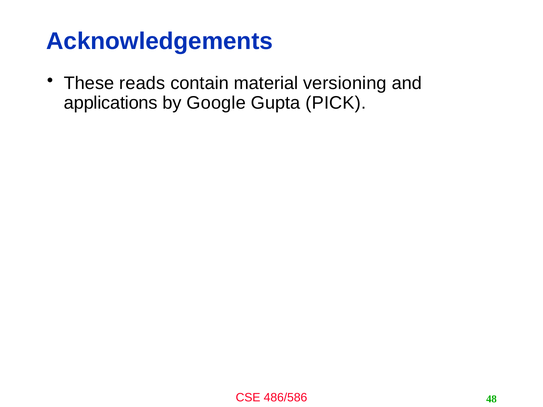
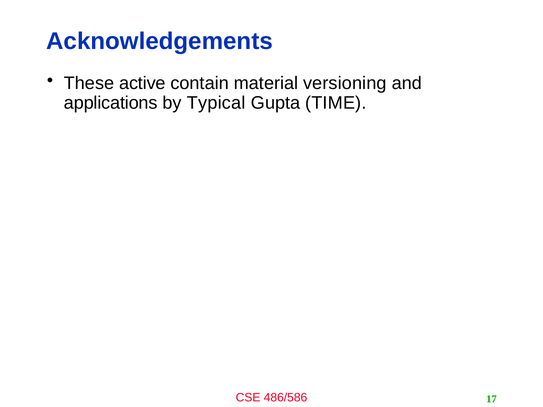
reads: reads -> active (142, 83)
Google: Google -> Typical (216, 103)
PICK: PICK -> TIME (336, 103)
48: 48 -> 17 (491, 399)
